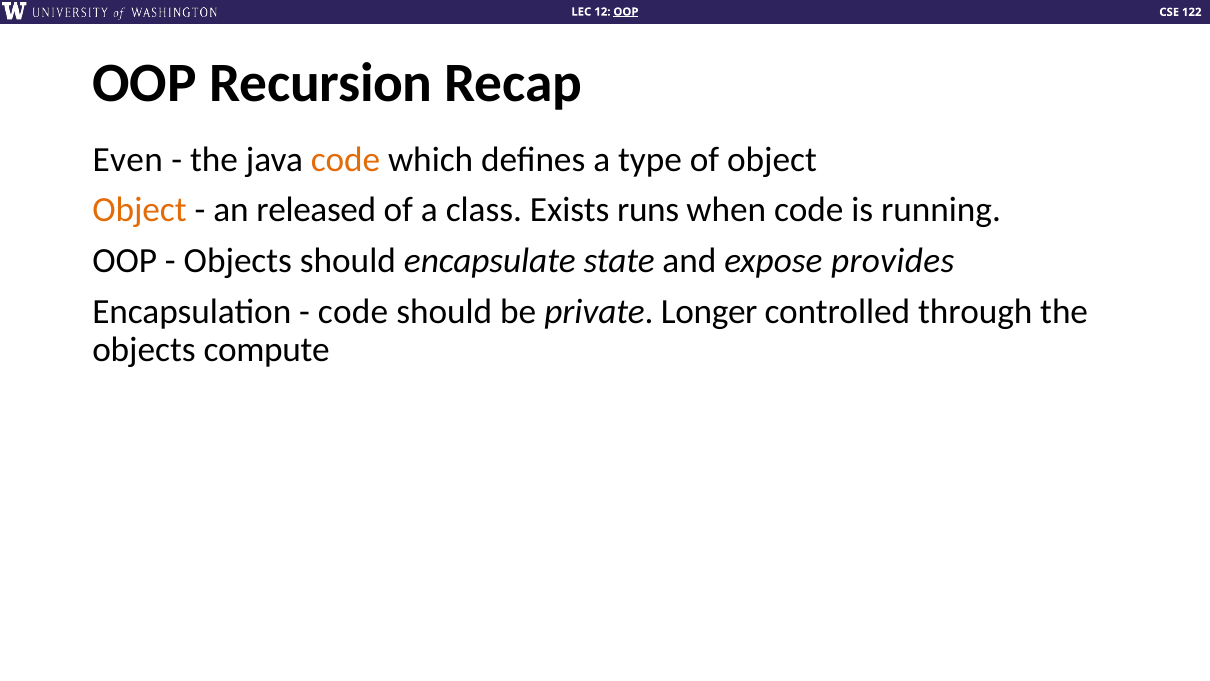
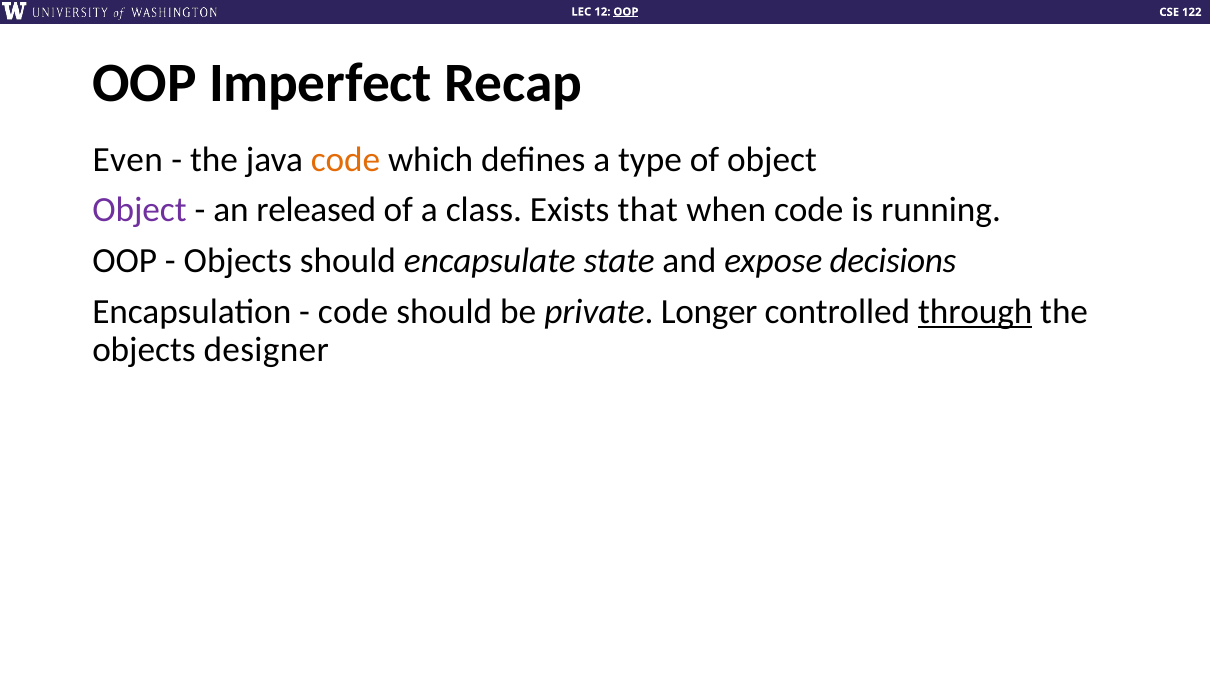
Recursion: Recursion -> Imperfect (321, 83)
Object colour: orange -> purple (139, 210)
runs: runs -> that (648, 210)
provides: provides -> decisions (893, 261)
through underline: none -> present (975, 311)
compute: compute -> designer (266, 349)
